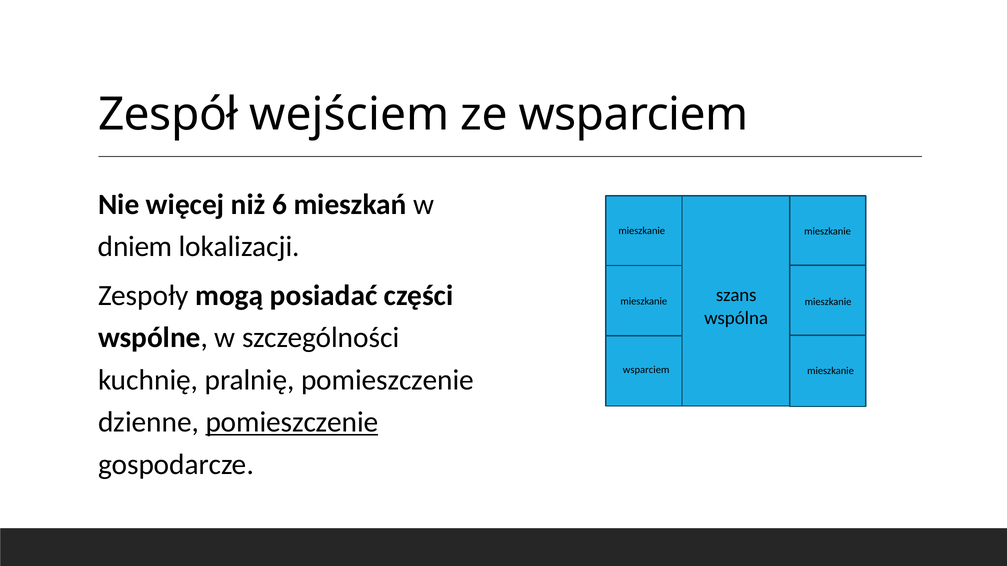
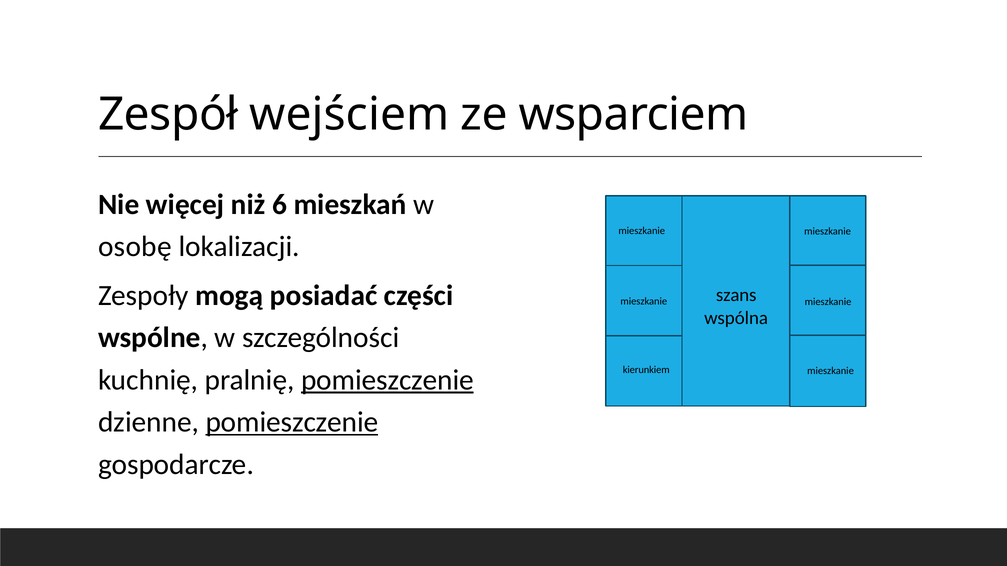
dniem: dniem -> osobę (135, 247)
wsparciem: wsparciem -> kierunkiem (646, 370)
pomieszczenie underline: none -> present (387, 380)
